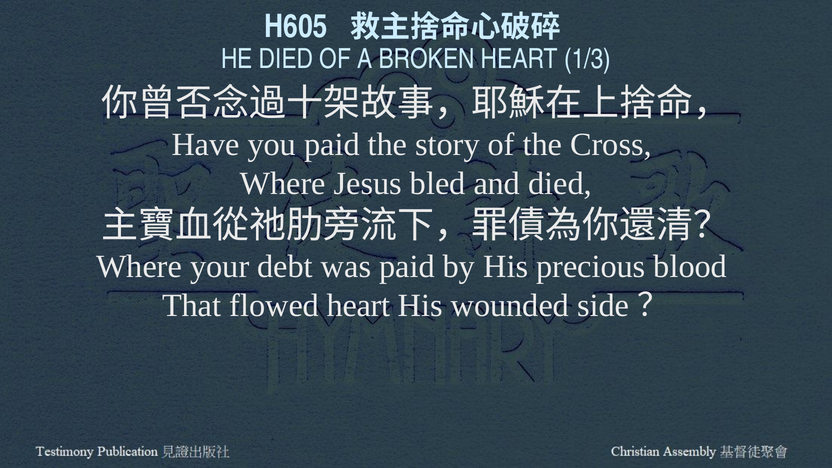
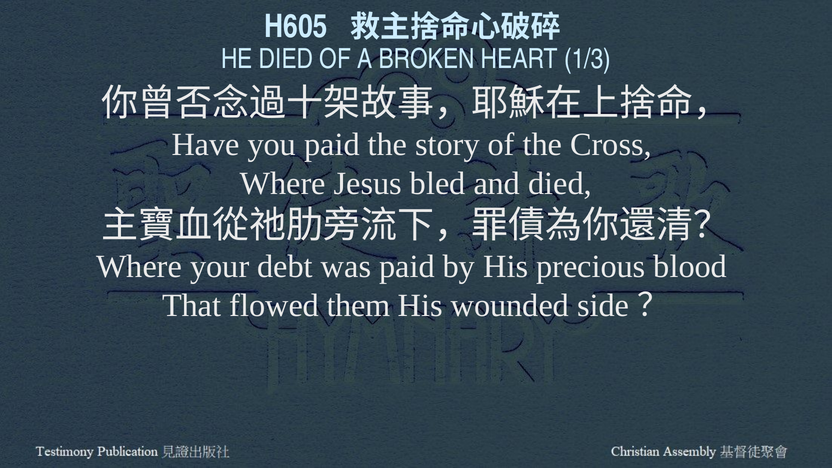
flowed heart: heart -> them (359, 306)
